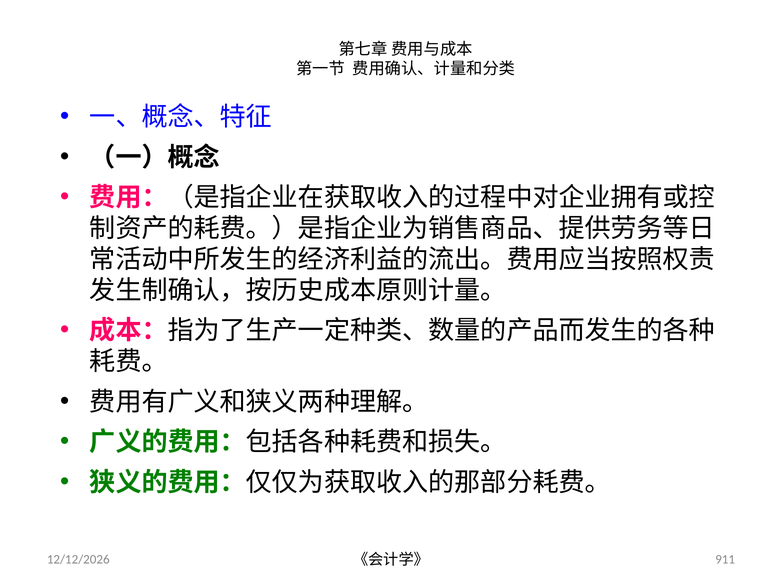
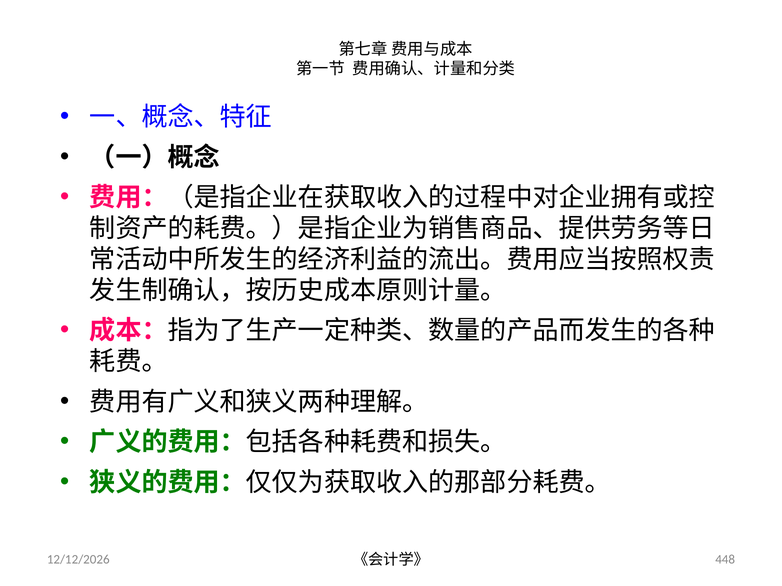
911: 911 -> 448 (725, 560)
